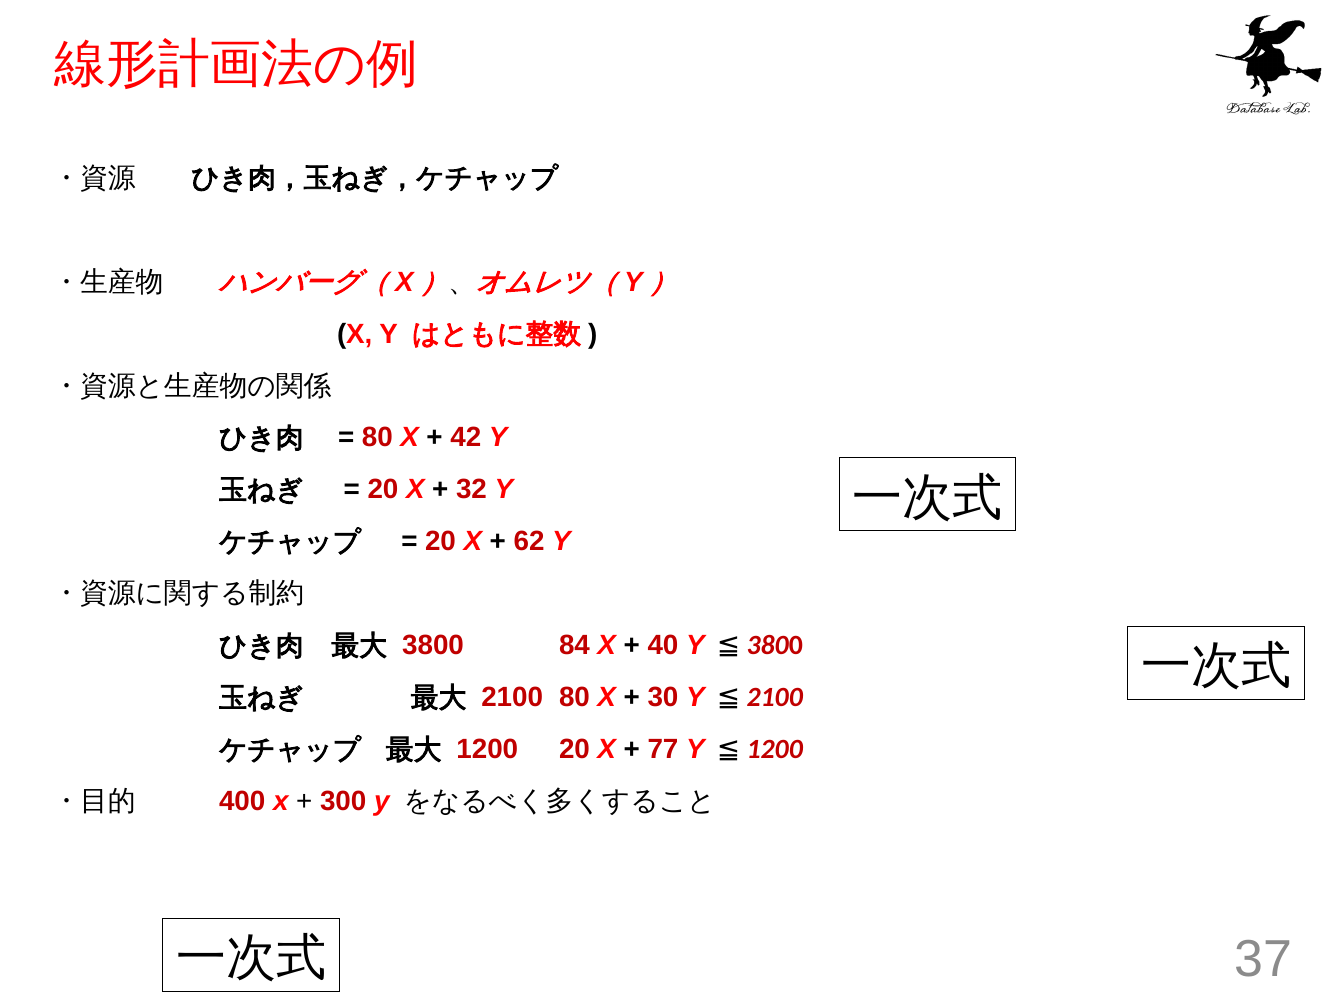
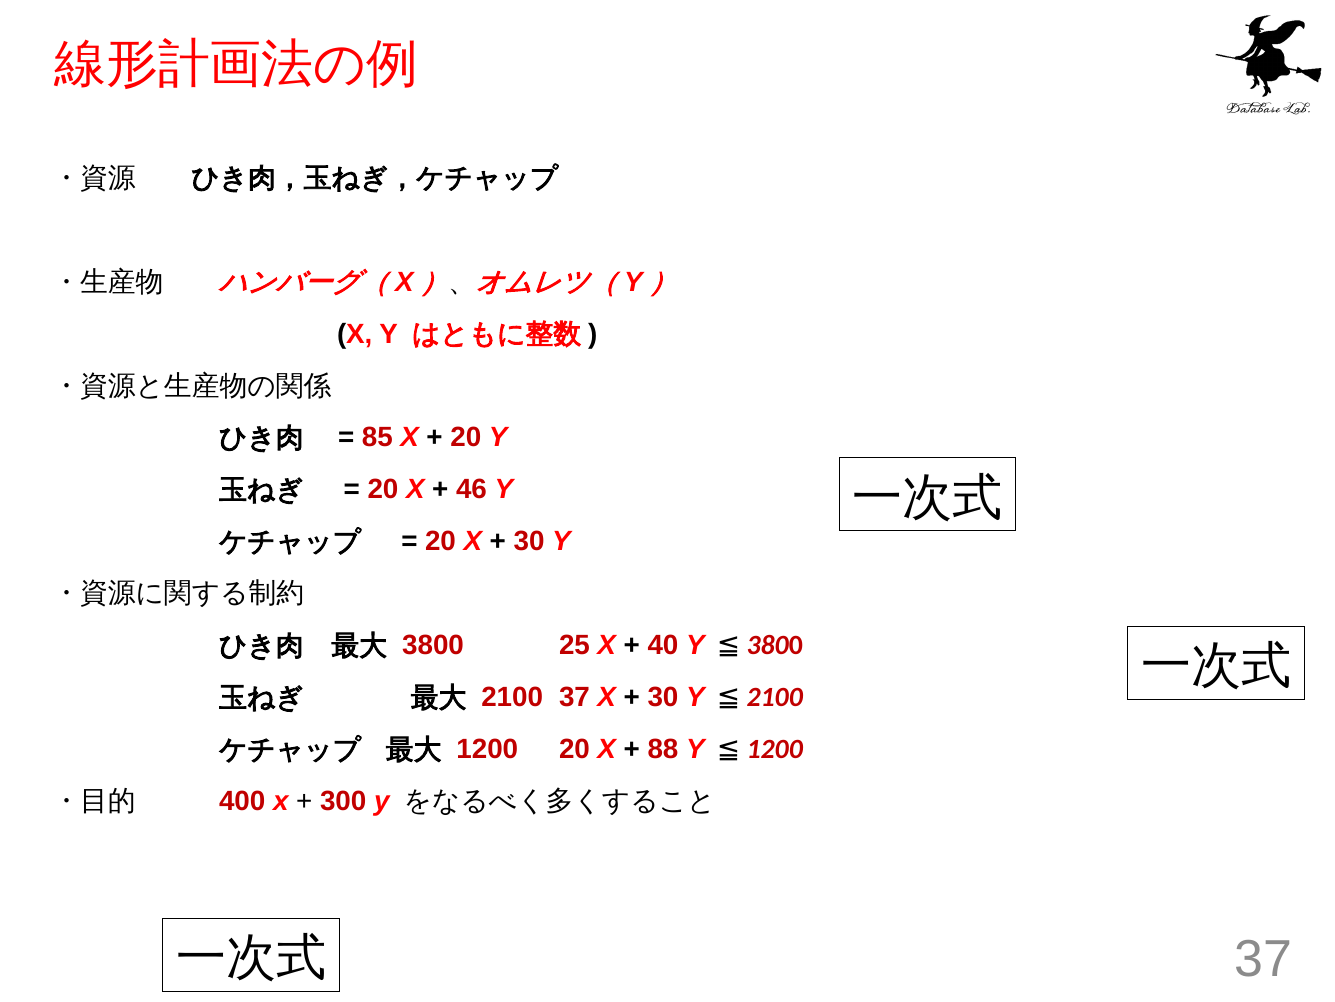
80: 80 -> 85 (377, 437)
42: 42 -> 20 (466, 437)
32: 32 -> 46 (471, 489)
62: 62 -> 30 (529, 541)
84: 84 -> 25 (574, 645)
2100 80: 80 -> 37 (574, 697)
77: 77 -> 88 (663, 749)
